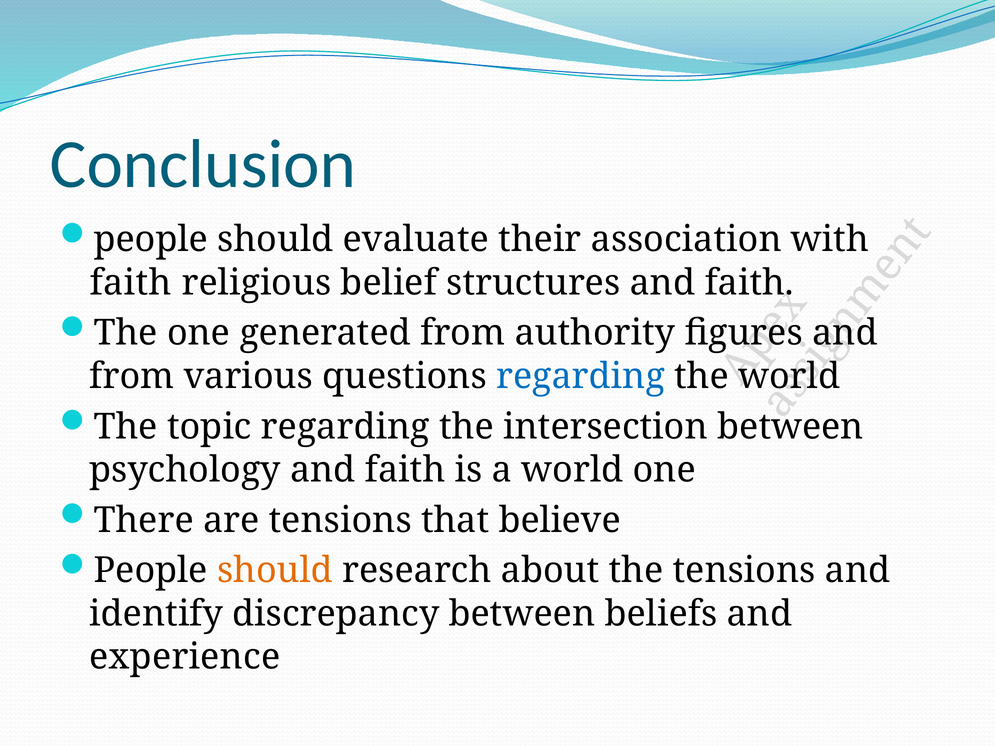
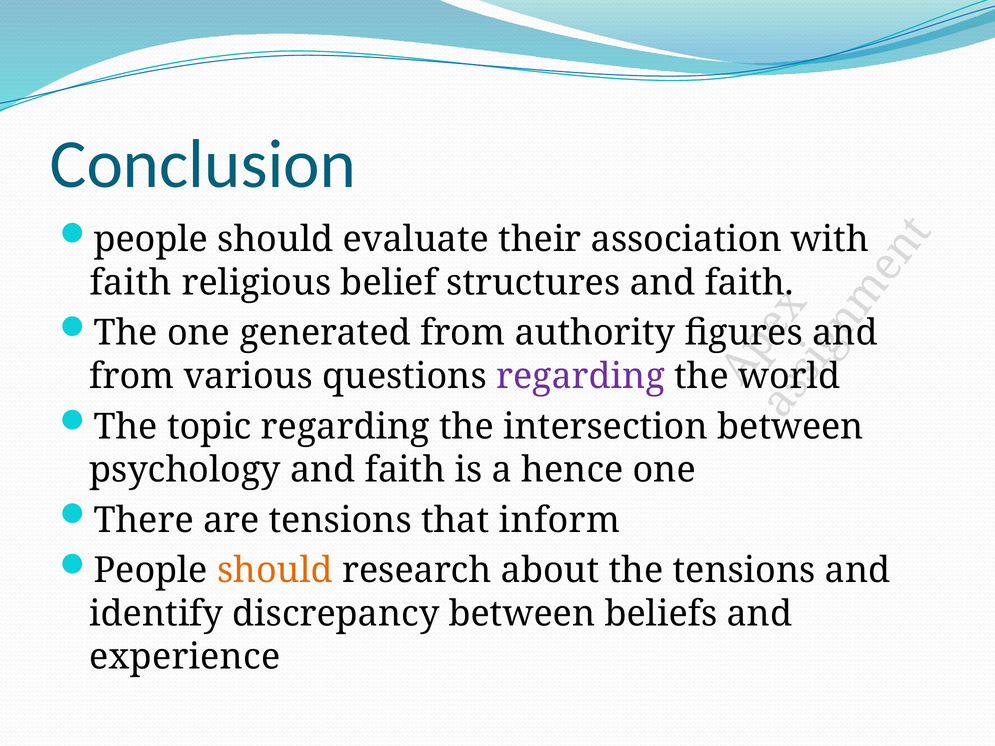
regarding colour: blue -> purple (581, 376)
a world: world -> hence (572, 470)
believe: believe -> inform (559, 520)
